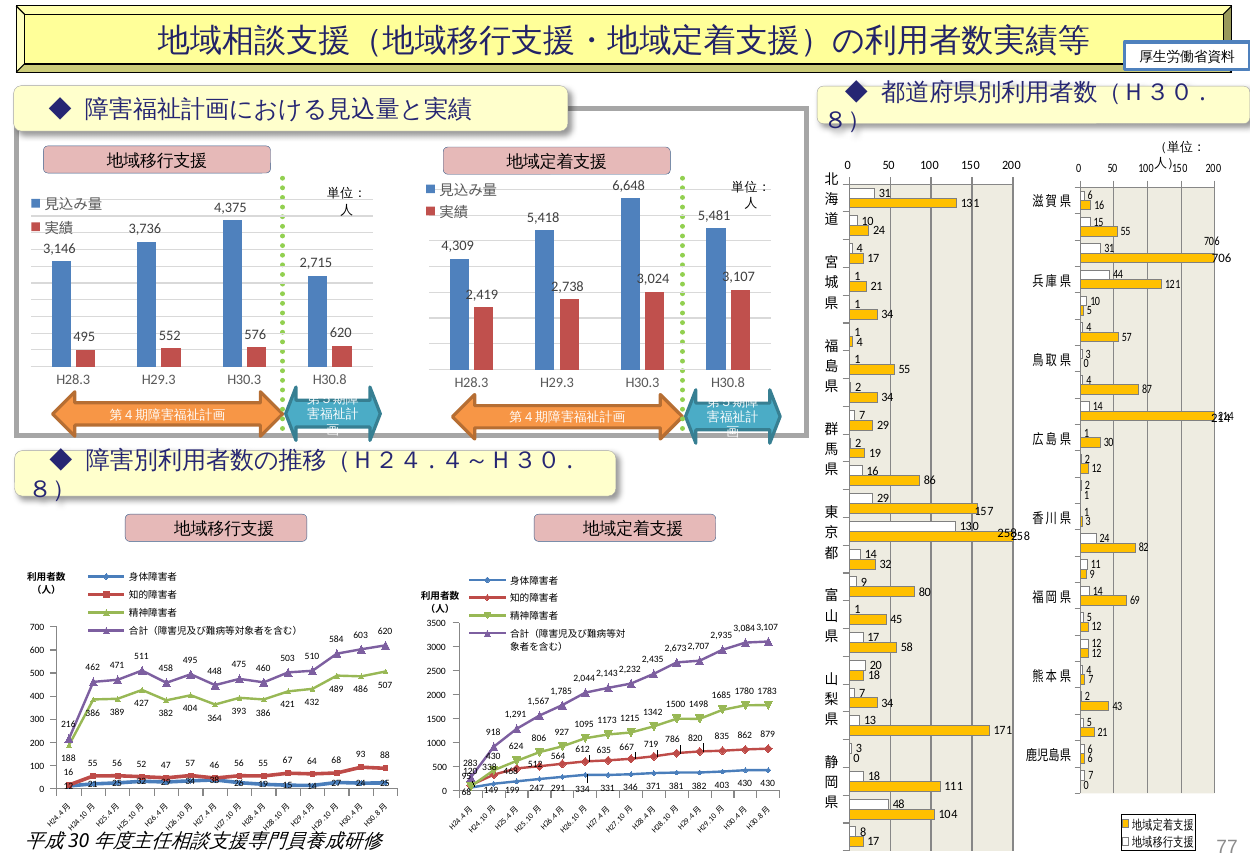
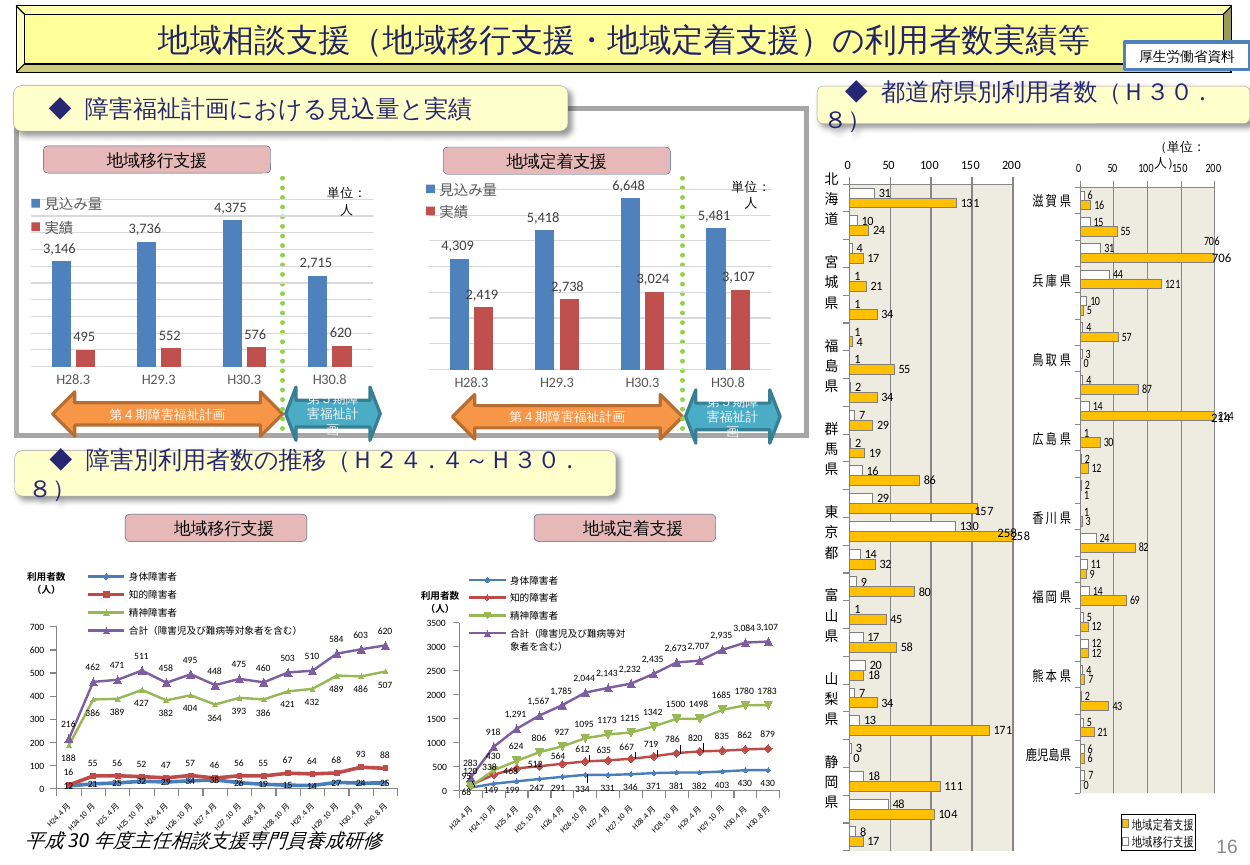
77: 77 -> 16 (1227, 848)
